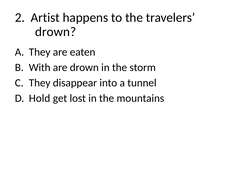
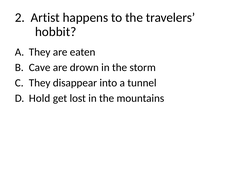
drown: drown -> hobbit (56, 32)
With: With -> Cave (40, 67)
